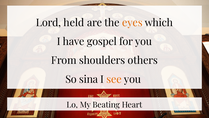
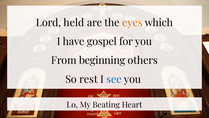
shoulders: shoulders -> beginning (102, 60)
sina: sina -> rest (88, 79)
see colour: orange -> blue (114, 79)
